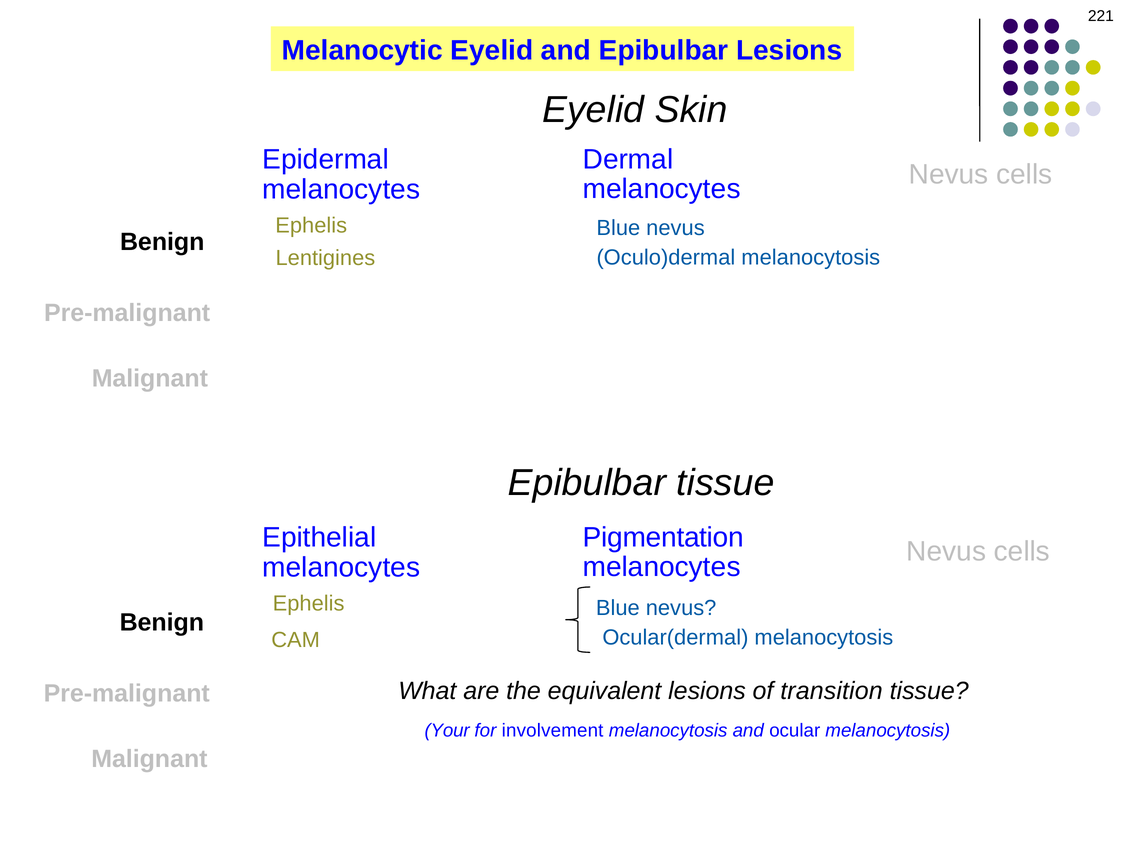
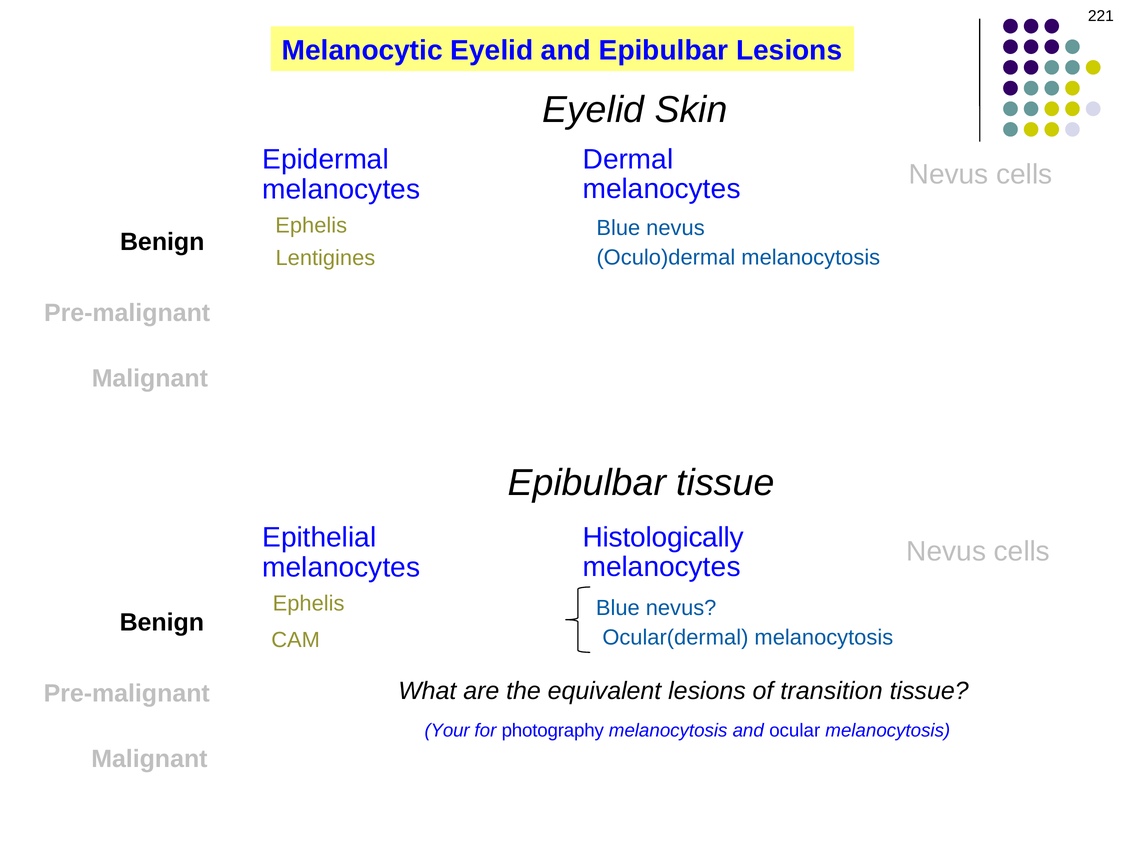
Pigmentation: Pigmentation -> Histologically (663, 537)
involvement: involvement -> photography (553, 731)
